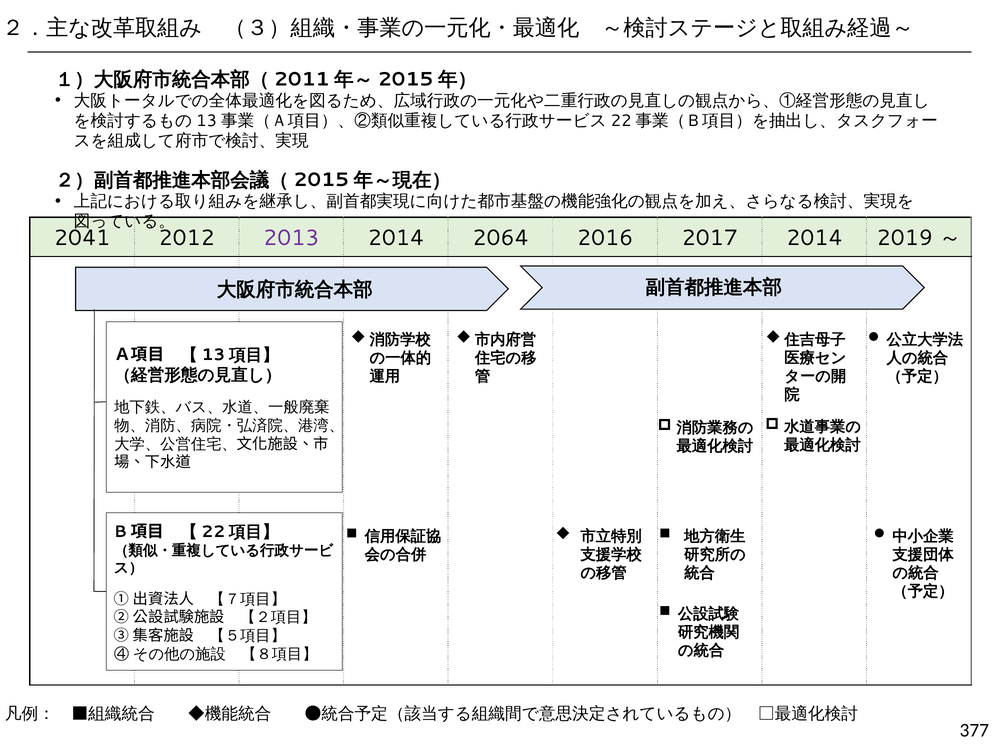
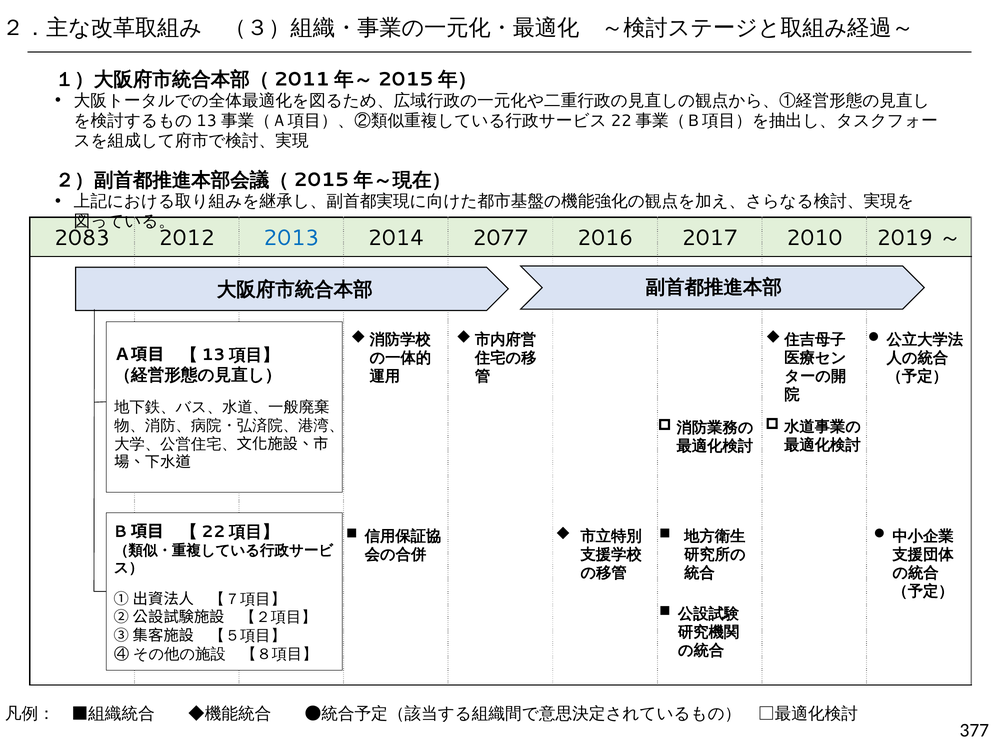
2041: 2041 -> 2083 (82, 238)
2013 colour: purple -> blue (291, 238)
2064: 2064 -> 2077 (501, 238)
2017 2014: 2014 -> 2010 (814, 238)
